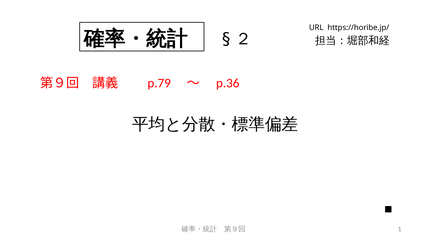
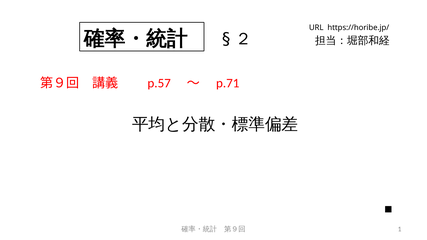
p.79: p.79 -> p.57 (159, 83)
p.36: p.36 -> p.71 (228, 83)
